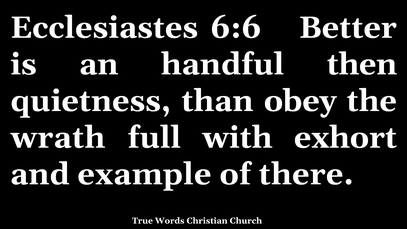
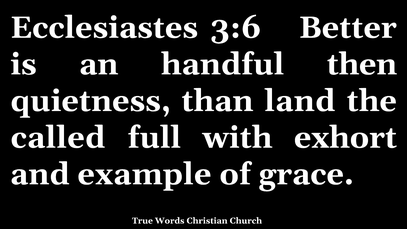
6:6: 6:6 -> 3:6 (236, 28)
obey: obey -> land (300, 101)
wrath: wrath -> called (58, 138)
there: there -> grace (306, 174)
